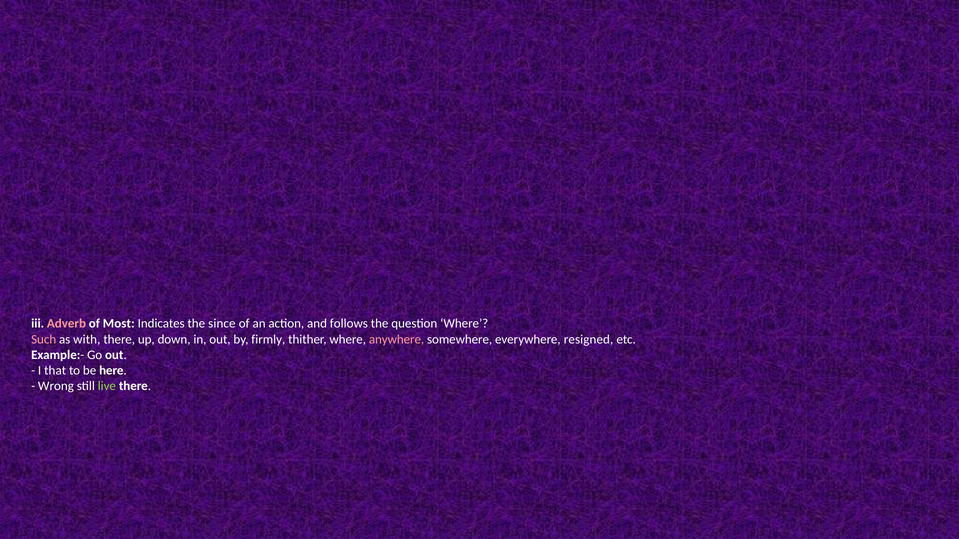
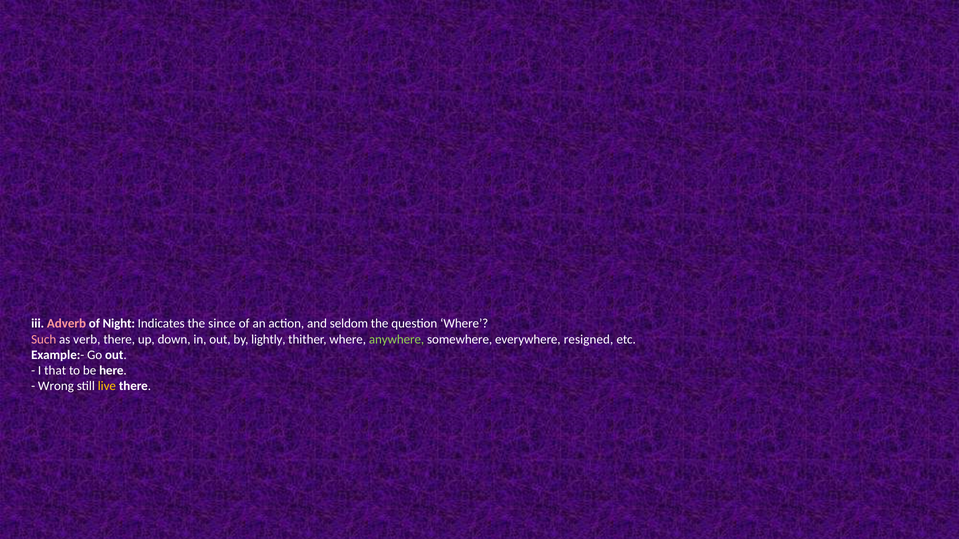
Most: Most -> Night (119, 324)
follows: follows -> seldom (349, 324)
with: with -> verb (87, 340)
firmly: firmly -> lightly (268, 340)
anywhere colour: pink -> light green (397, 340)
live colour: light green -> yellow (107, 386)
